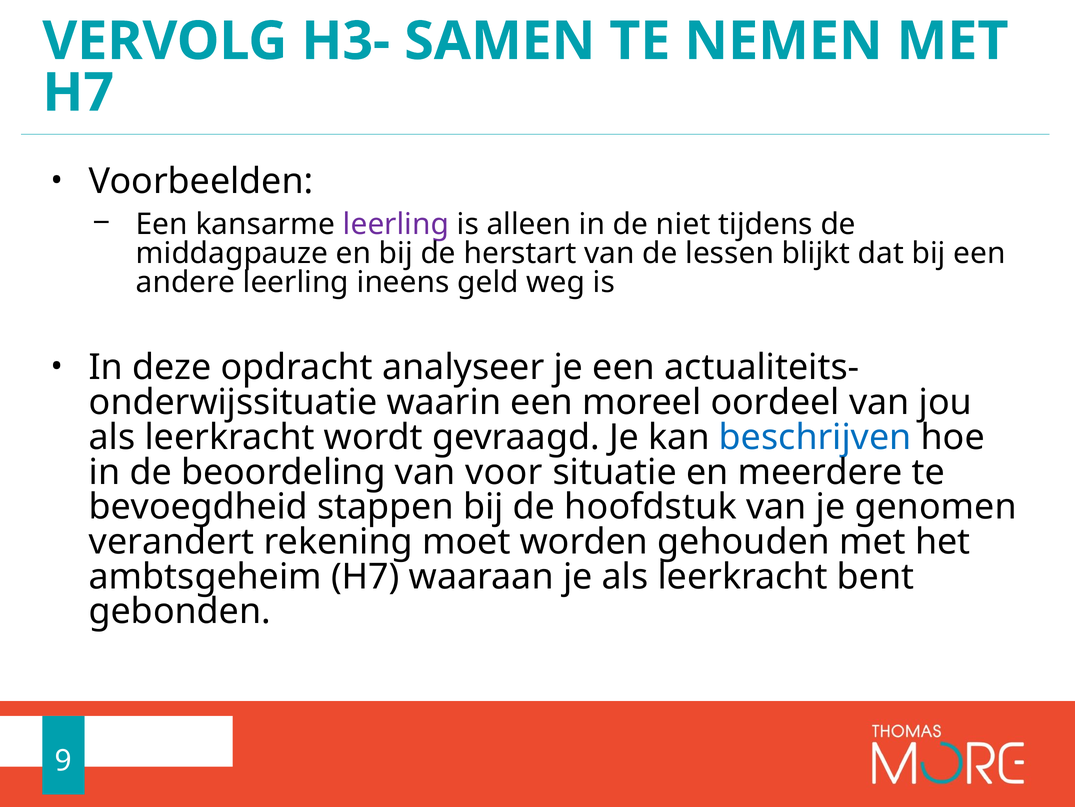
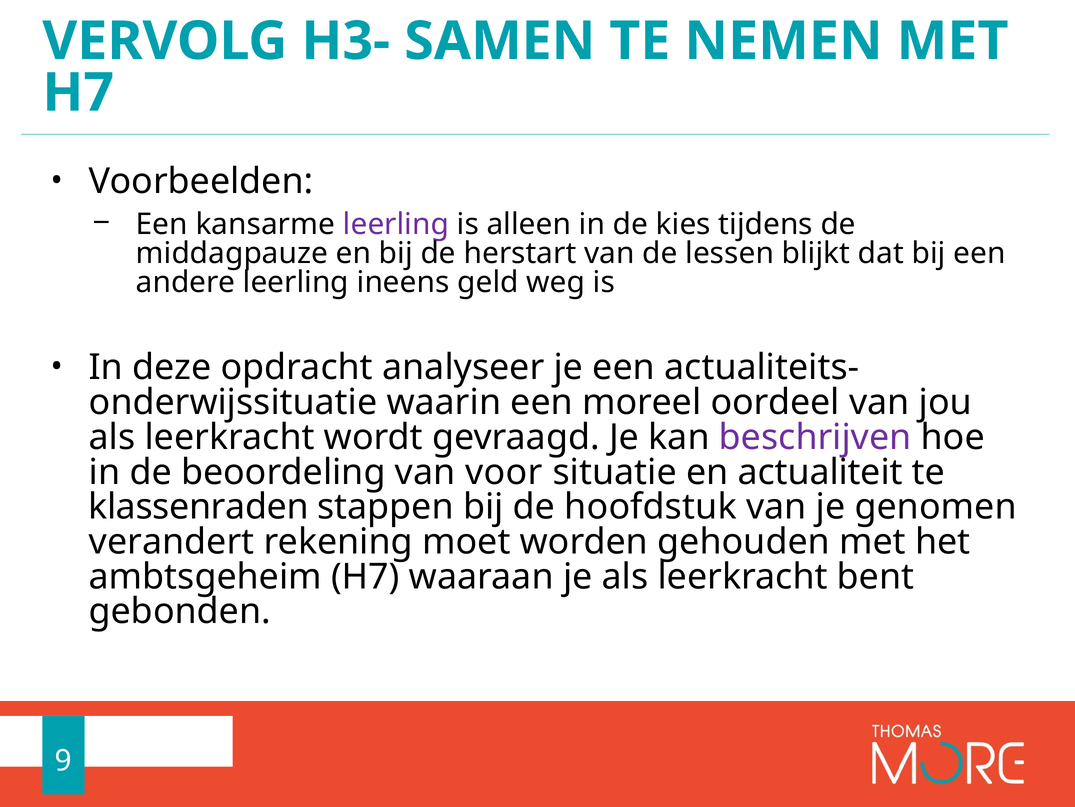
niet: niet -> kies (683, 224)
beschrijven colour: blue -> purple (815, 437)
meerdere: meerdere -> actualiteit (820, 472)
bevoegdheid: bevoegdheid -> klassenraden (199, 507)
